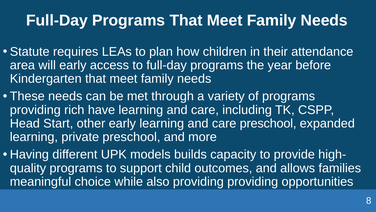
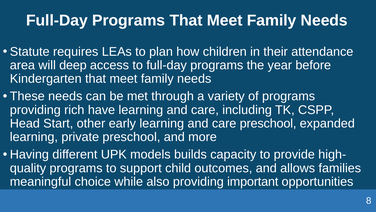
will early: early -> deep (73, 65)
providing providing: providing -> important (253, 181)
